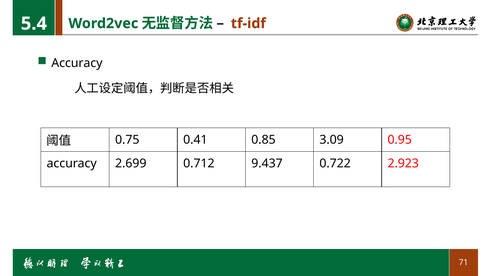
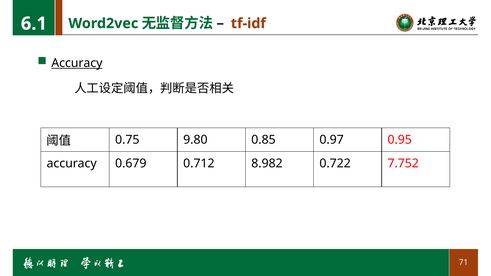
5.4: 5.4 -> 6.1 (34, 24)
Accuracy underline: none -> present (77, 63)
0.41: 0.41 -> 9.80 (195, 140)
3.09: 3.09 -> 0.97 (332, 140)
2.699: 2.699 -> 0.679 (131, 164)
9.437: 9.437 -> 8.982 (267, 164)
2.923: 2.923 -> 7.752 (403, 164)
